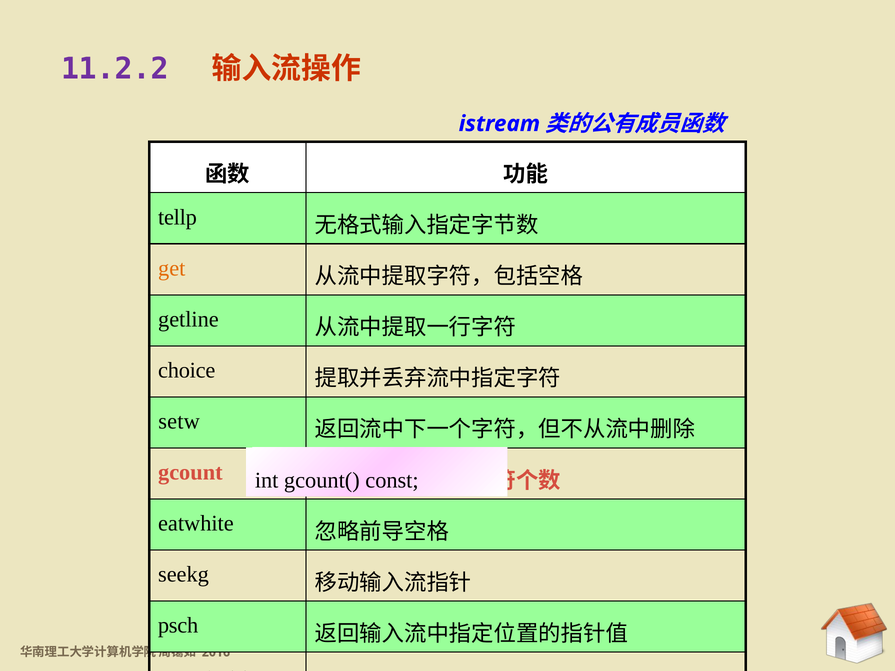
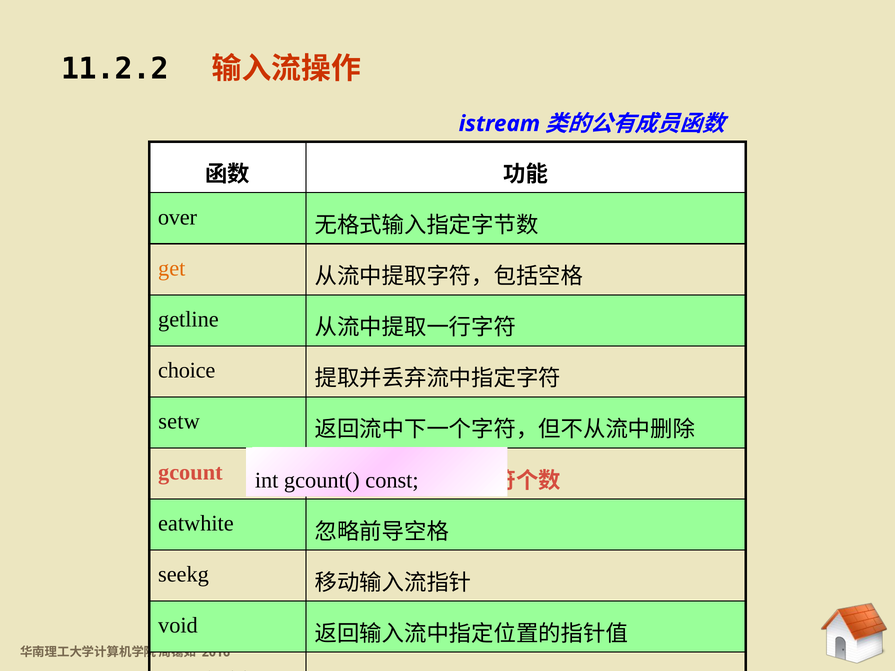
11.2.2 colour: purple -> black (115, 69)
tellp: tellp -> over (177, 217)
psch: psch -> void (178, 626)
